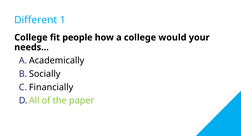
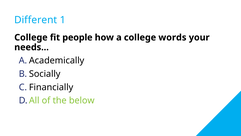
would: would -> words (172, 37)
paper: paper -> below (82, 100)
